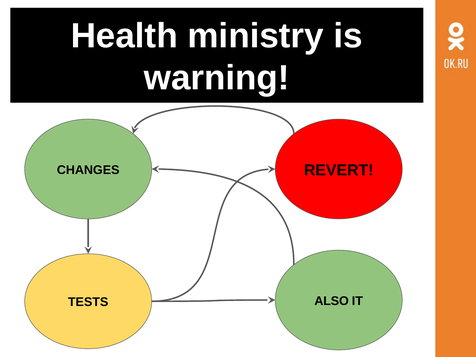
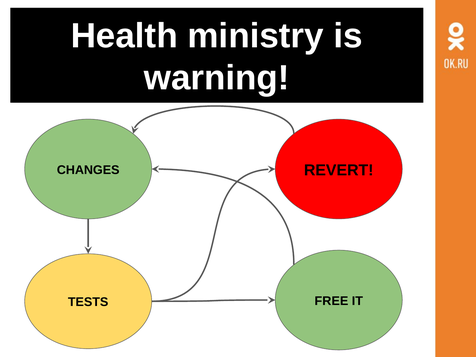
ALSO: ALSO -> FREE (331, 301)
